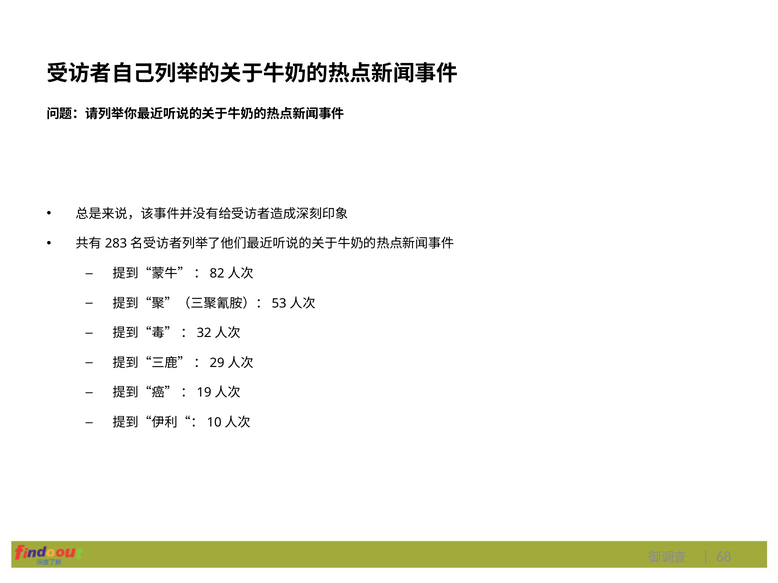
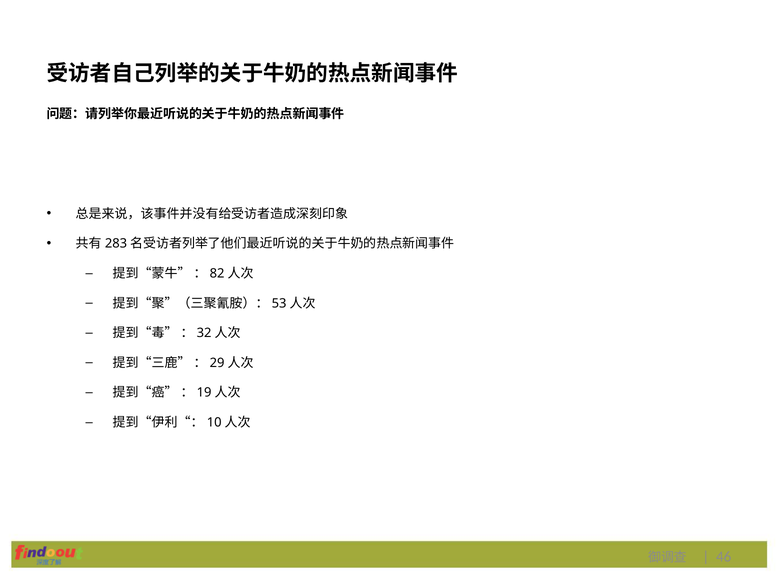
68: 68 -> 46 (724, 557)
